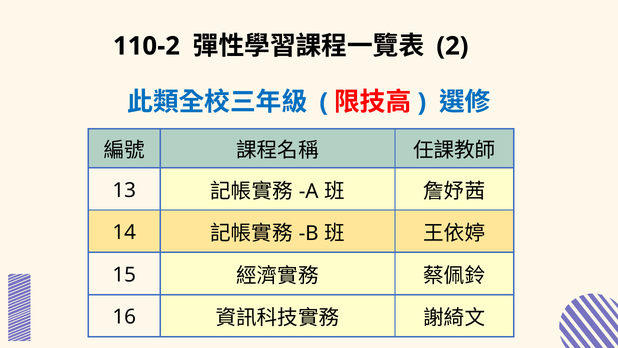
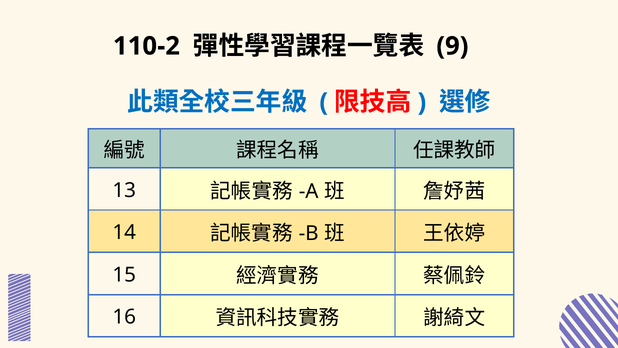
2: 2 -> 9 (452, 46)
